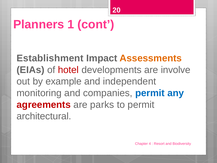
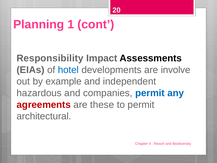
Planners: Planners -> Planning (39, 24)
Establishment: Establishment -> Responsibility (50, 58)
Assessments colour: orange -> black (151, 58)
hotel colour: red -> blue (68, 70)
monitoring: monitoring -> hazardous (39, 93)
parks: parks -> these (102, 105)
